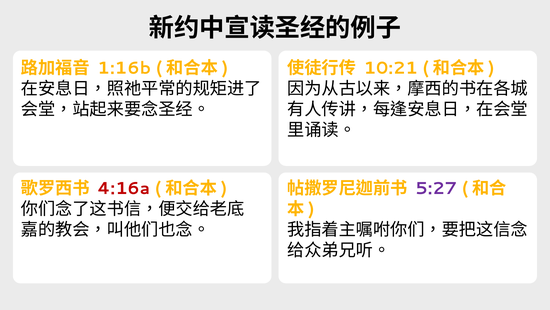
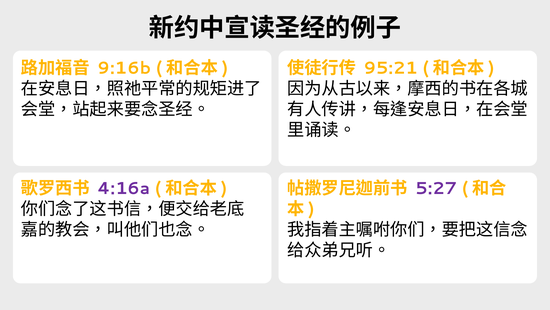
1:16b: 1:16b -> 9:16b (124, 68)
10:21: 10:21 -> 95:21 (391, 68)
4:16a colour: red -> purple (124, 188)
